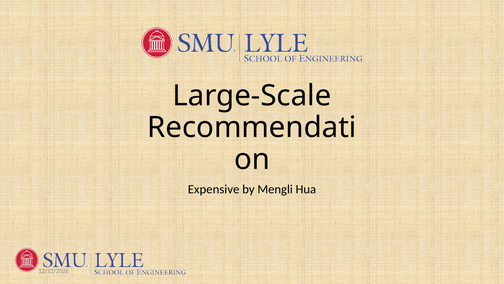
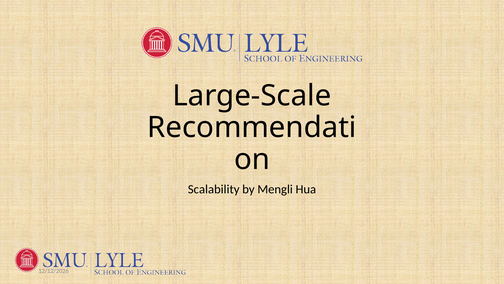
Expensive: Expensive -> Scalability (214, 189)
